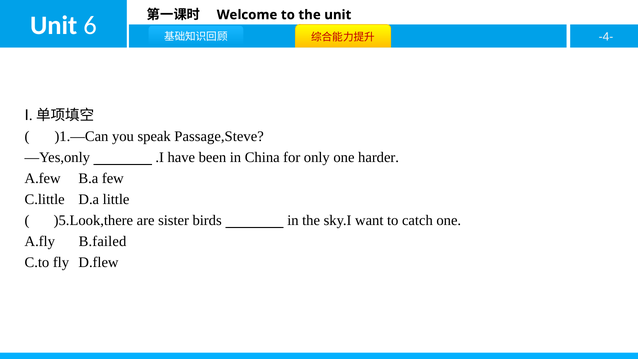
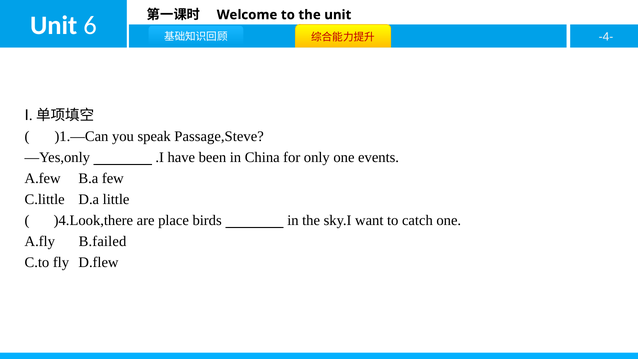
harder: harder -> events (379, 157)
)5.Look,there: )5.Look,there -> )4.Look,there (93, 220)
sister: sister -> place (174, 220)
